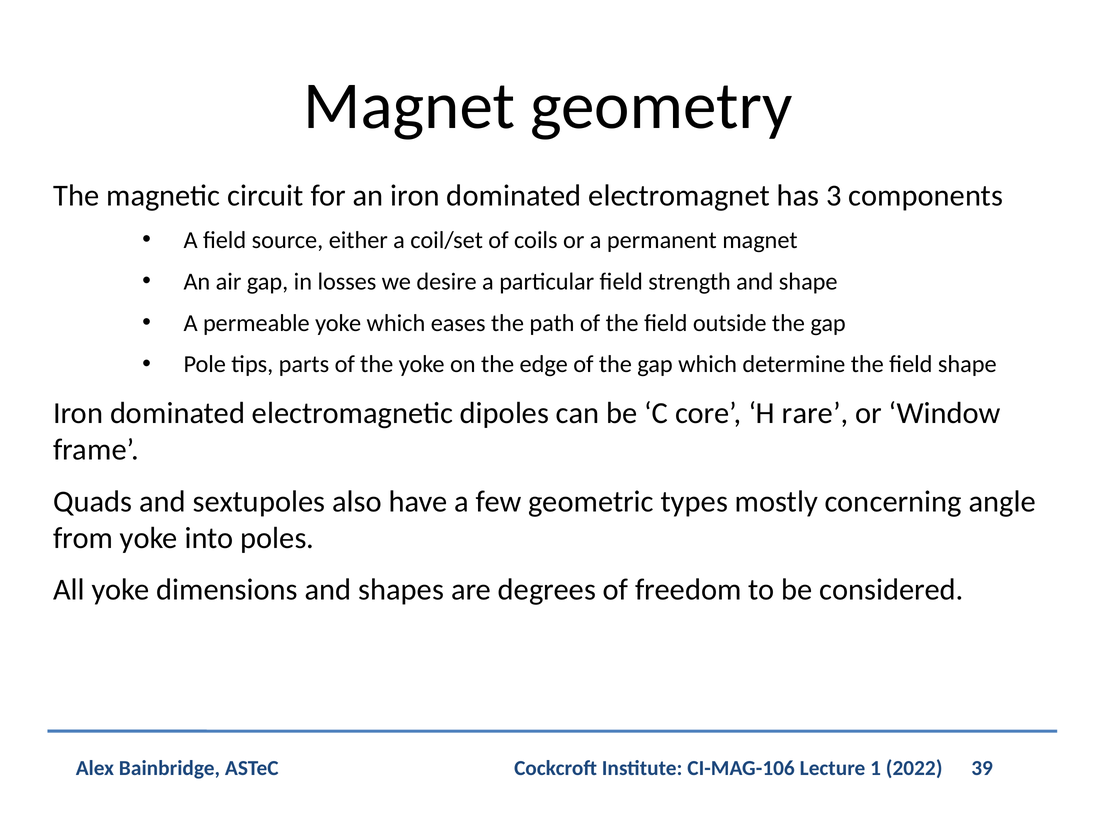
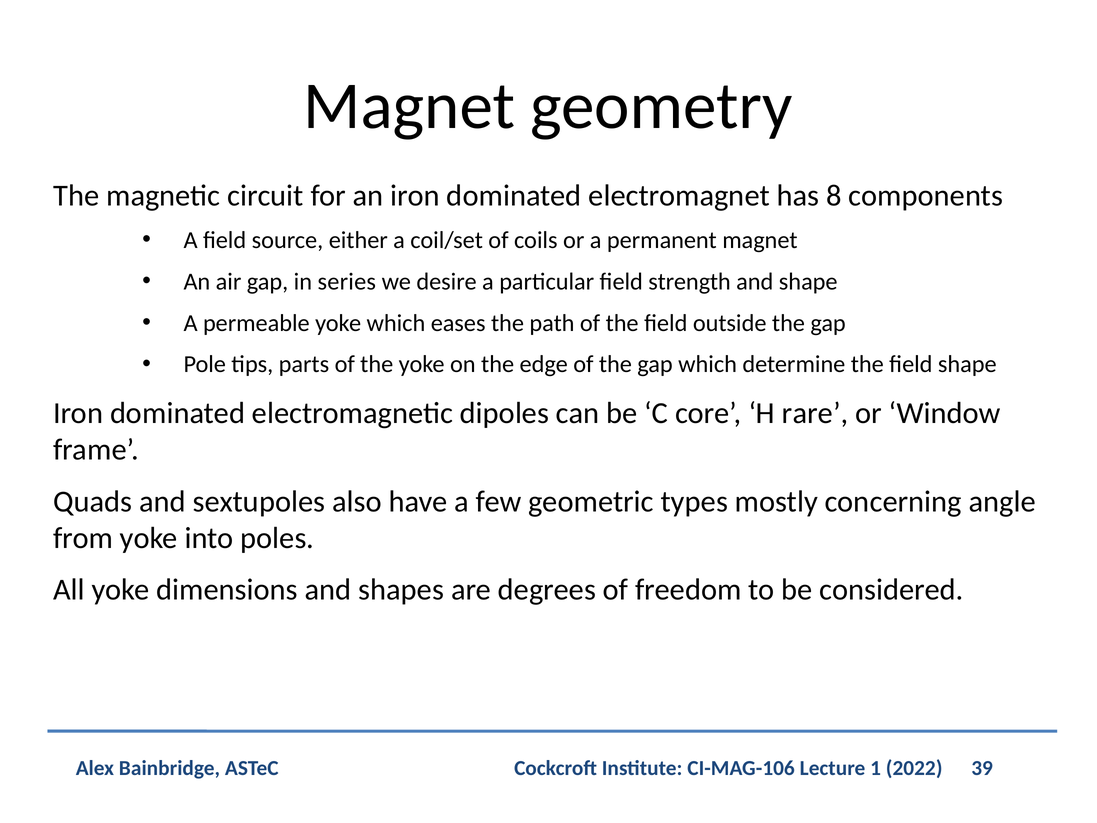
3: 3 -> 8 (834, 195)
losses: losses -> series (347, 282)
